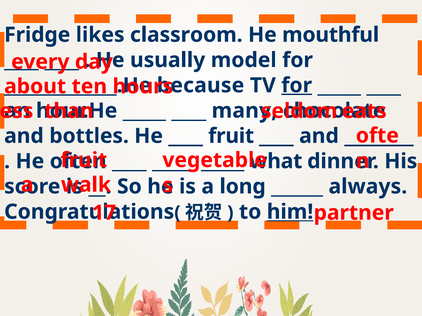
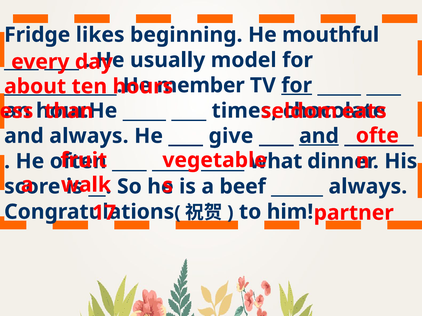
classroom: classroom -> beginning (186, 35)
because: because -> member (201, 86)
many: many -> times (244, 111)
and bottles: bottles -> always (89, 136)
fruit: fruit -> give (231, 136)
and underline: none -> present (319, 136)
long: long -> beef (243, 187)
him underline: present -> none (290, 212)
